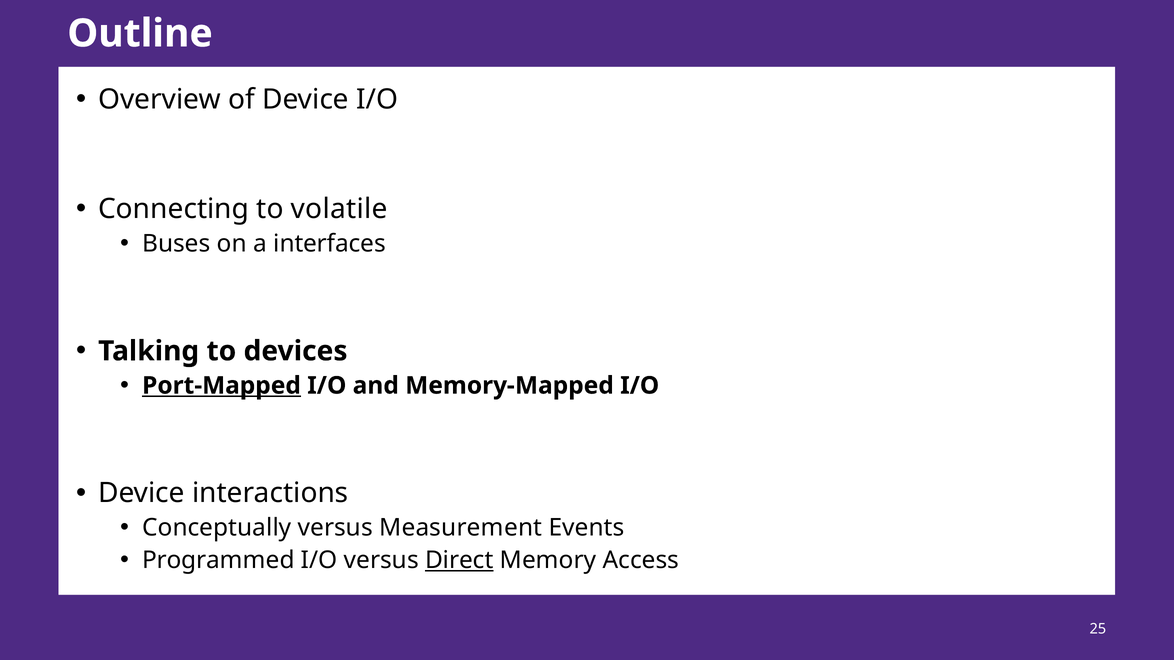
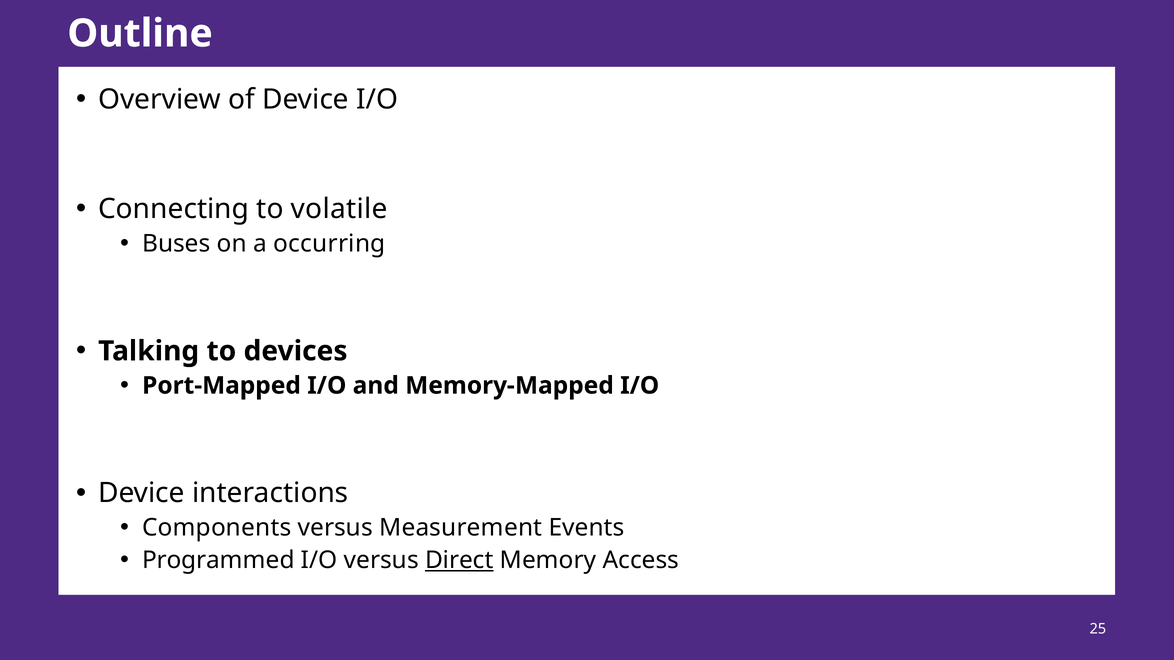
interfaces: interfaces -> occurring (329, 244)
Port-Mapped underline: present -> none (222, 386)
Conceptually: Conceptually -> Components (217, 528)
